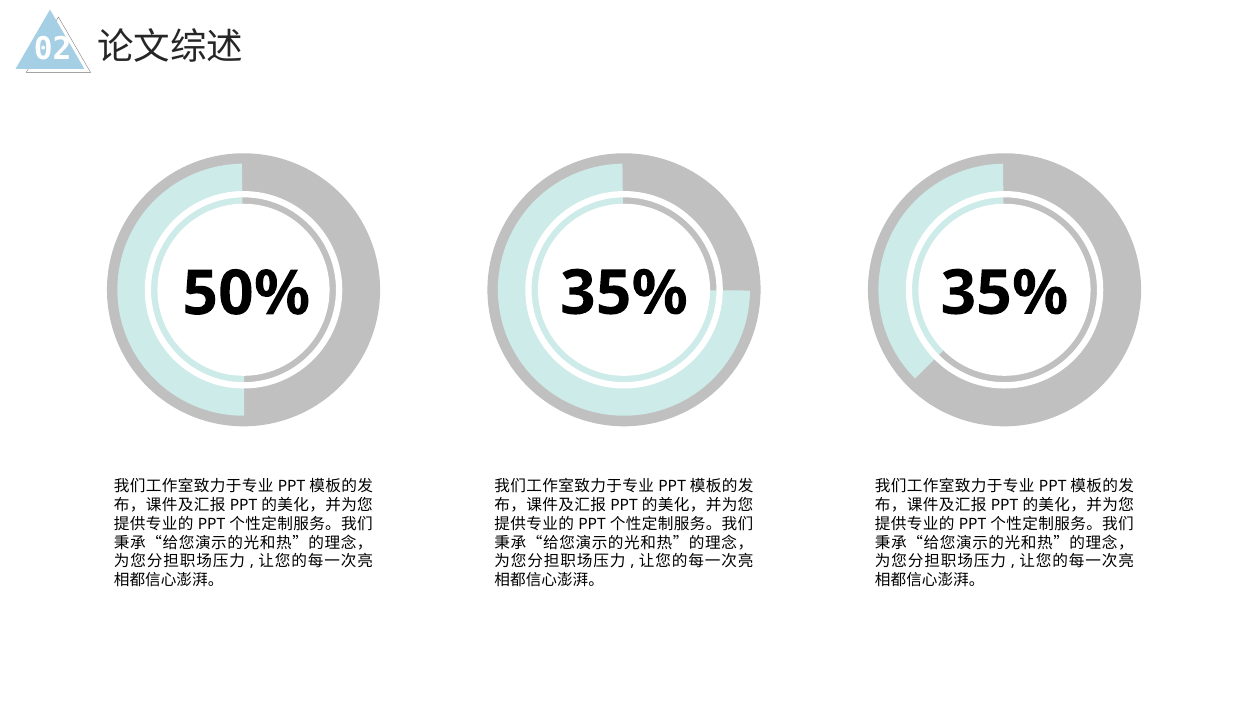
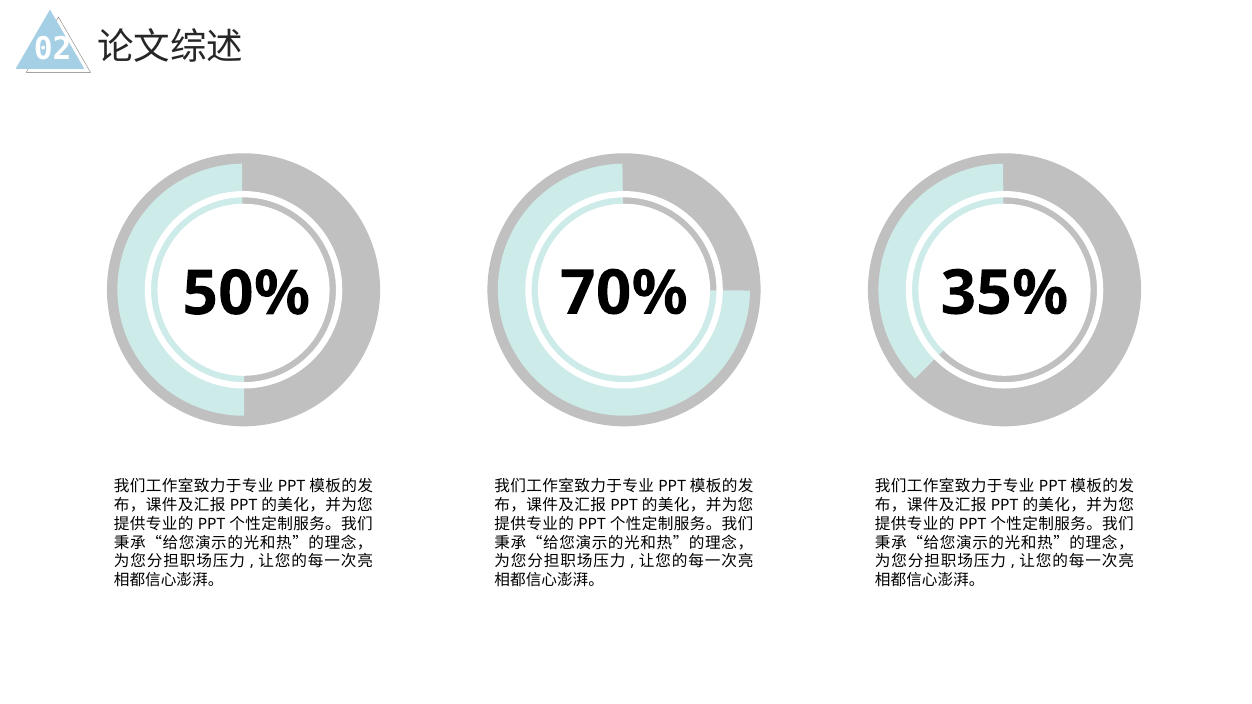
50% 35%: 35% -> 70% (624, 293)
